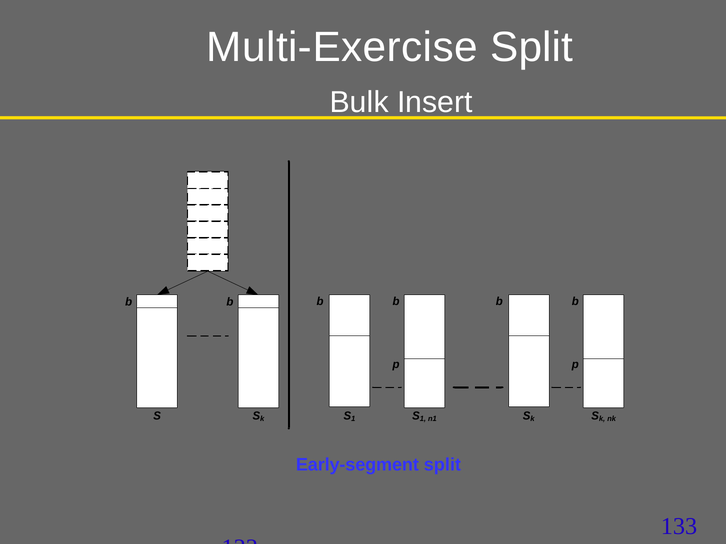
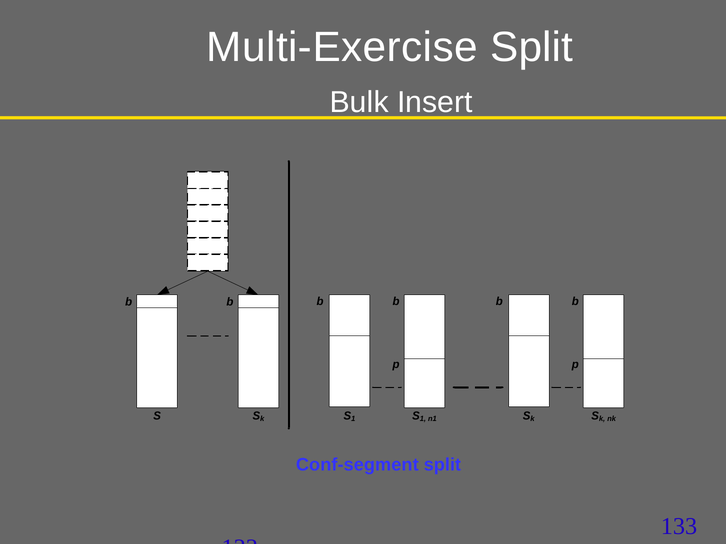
Early-segment: Early-segment -> Conf-segment (357, 465)
